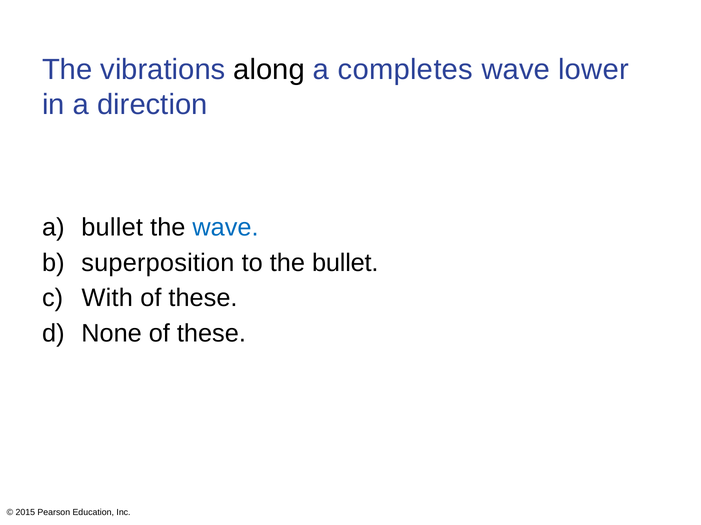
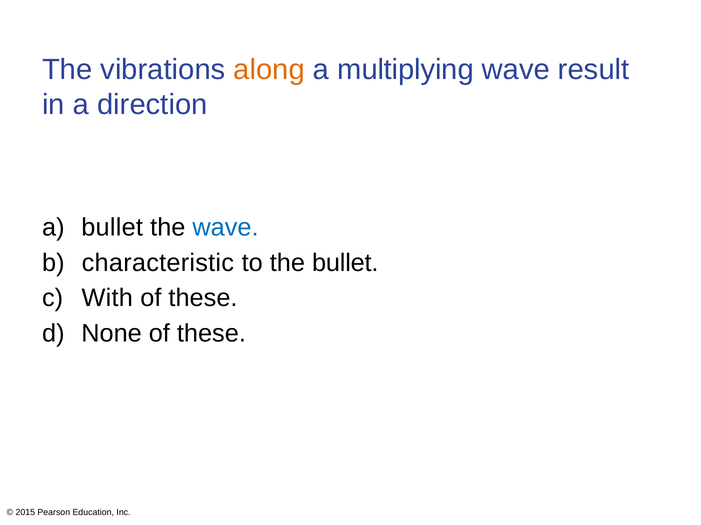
along colour: black -> orange (269, 70)
completes: completes -> multiplying (406, 70)
lower: lower -> result (594, 70)
superposition: superposition -> characteristic (158, 263)
